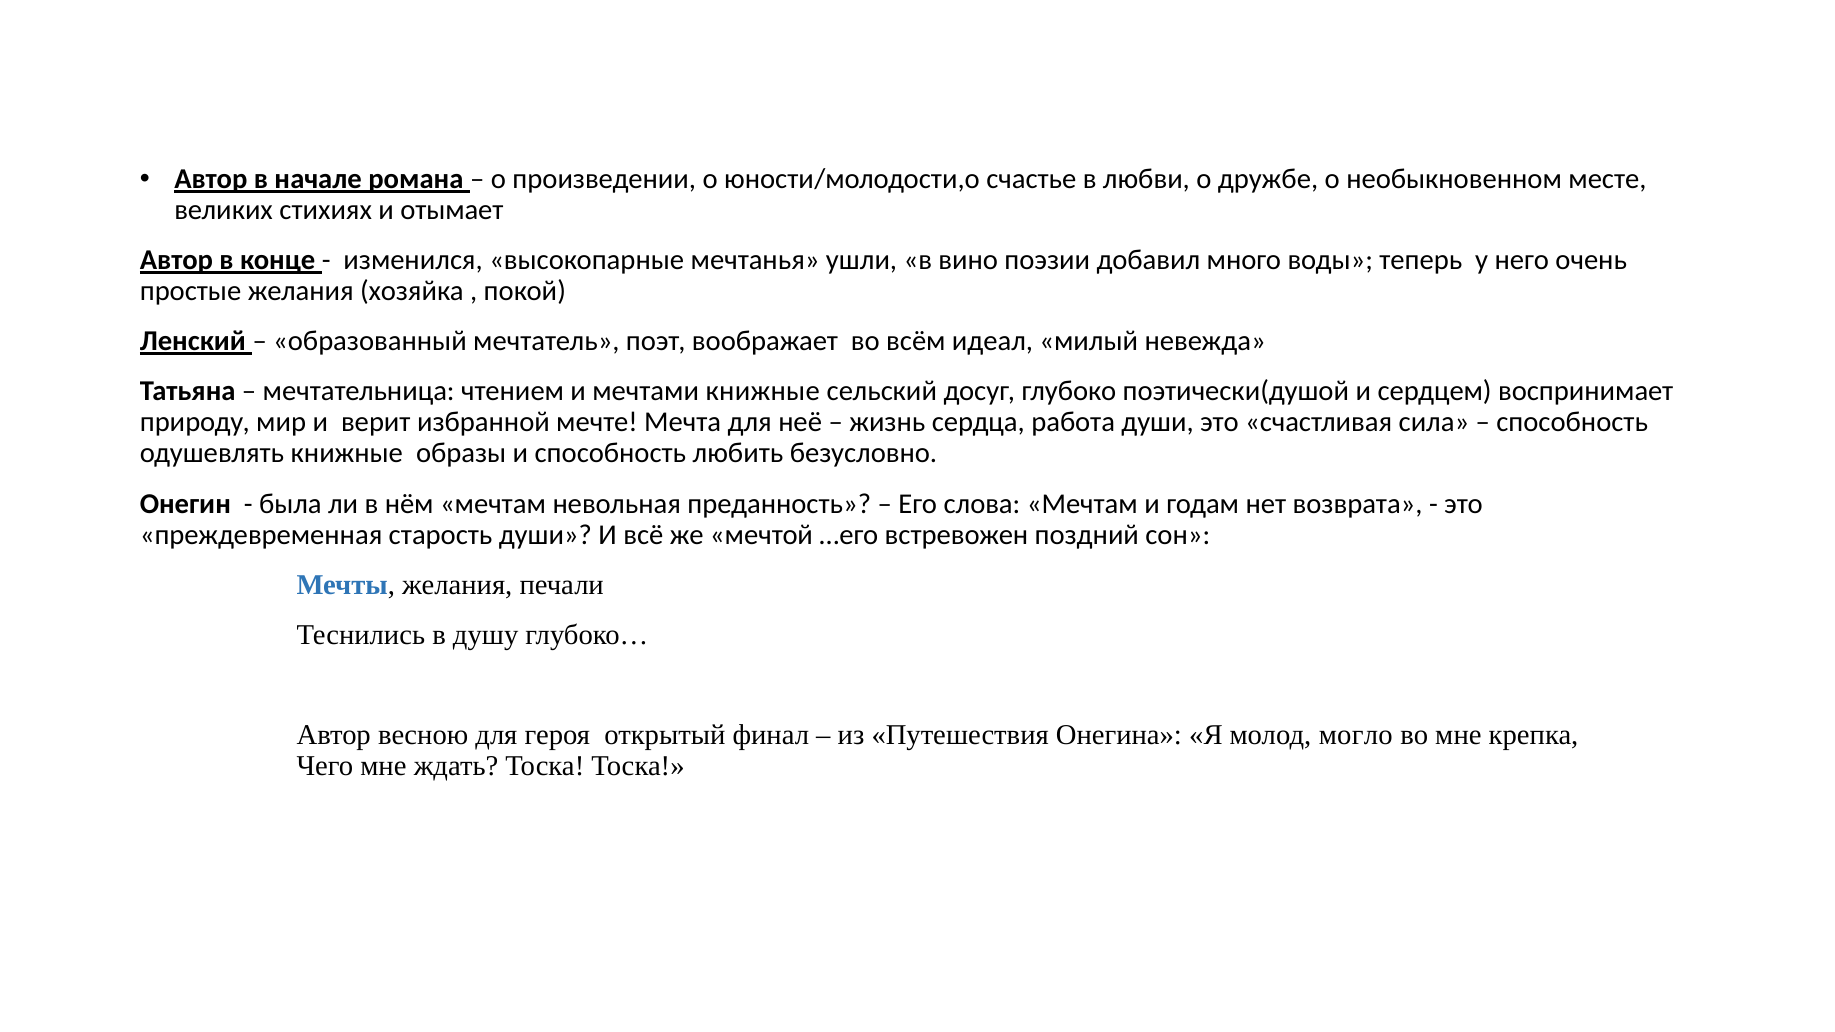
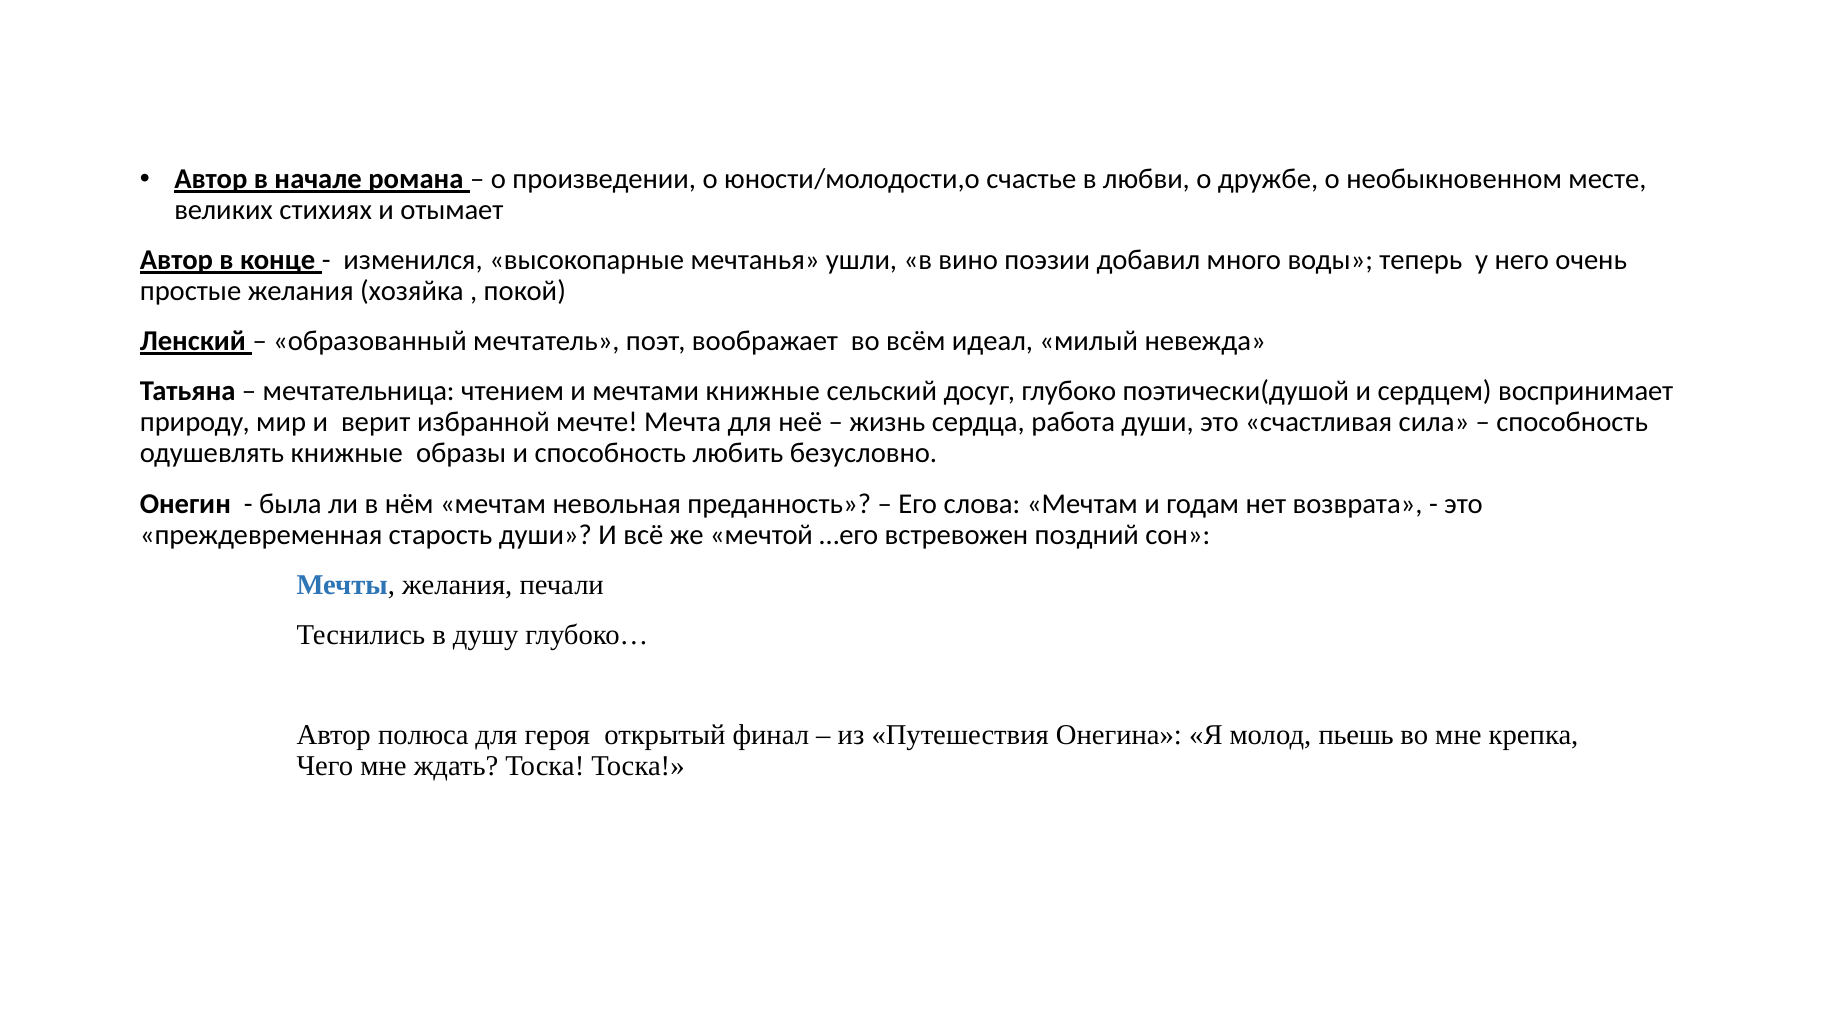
весною: весною -> полюса (423, 735)
могло: могло -> пьешь (1356, 735)
